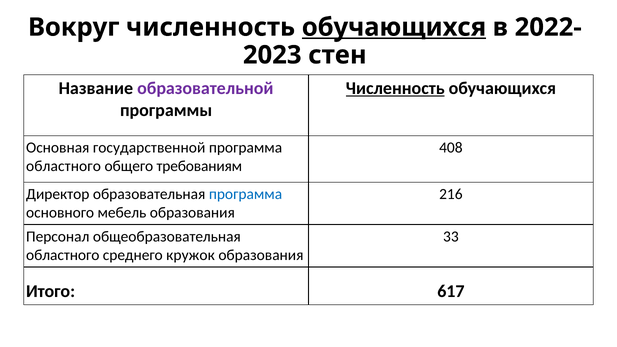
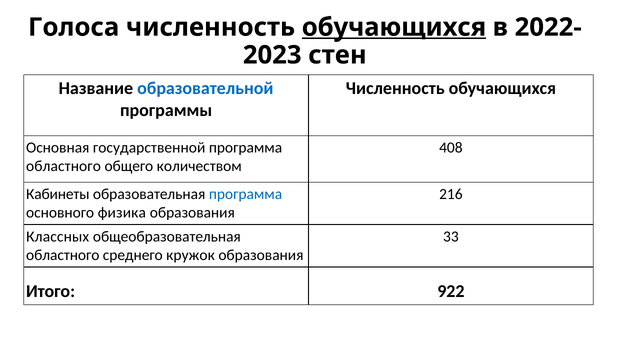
Вокруг: Вокруг -> Голоса (74, 27)
образовательной colour: purple -> blue (205, 88)
Численность underline: present -> none (395, 88)
требованиям: требованиям -> количеством (199, 166)
Директор: Директор -> Кабинеты (58, 194)
мебель: мебель -> физика (122, 213)
Персонал: Персонал -> Классных (58, 237)
617: 617 -> 922 (451, 292)
